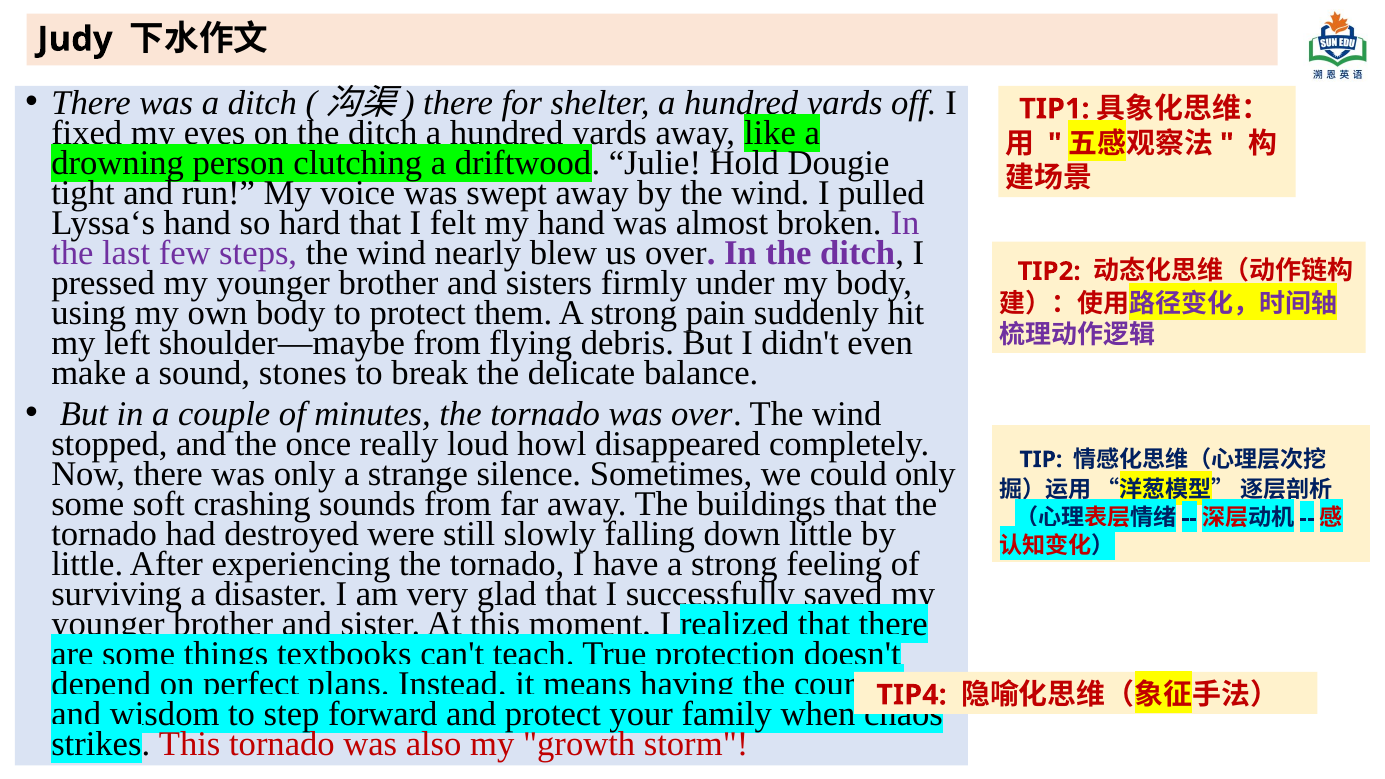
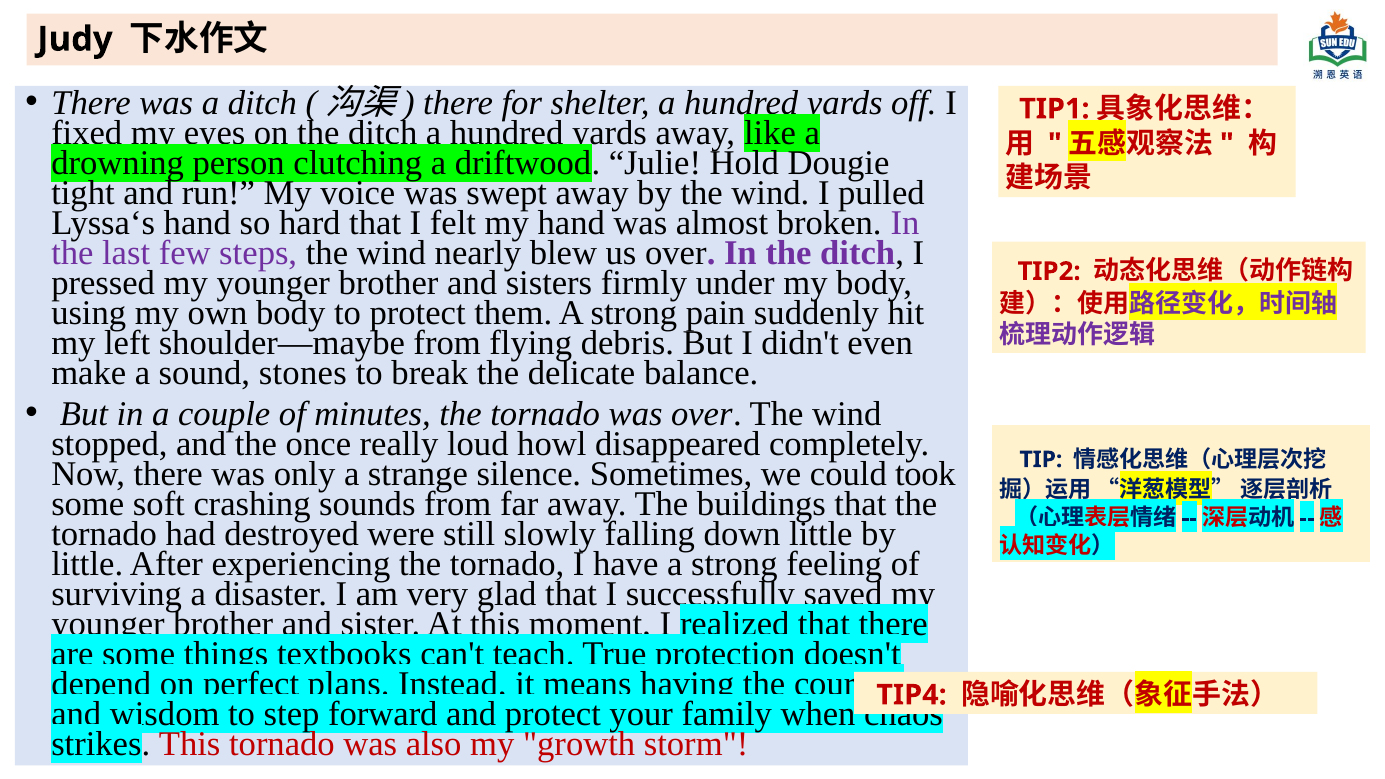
could only: only -> took (925, 474)
